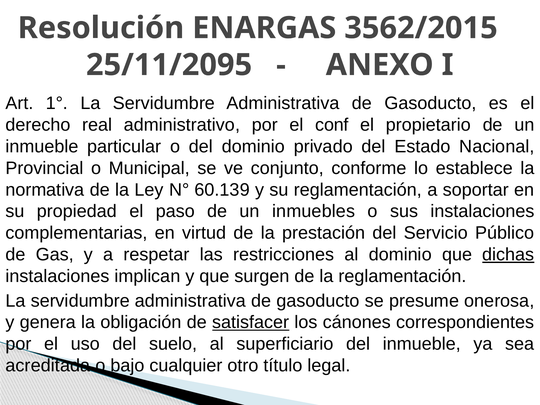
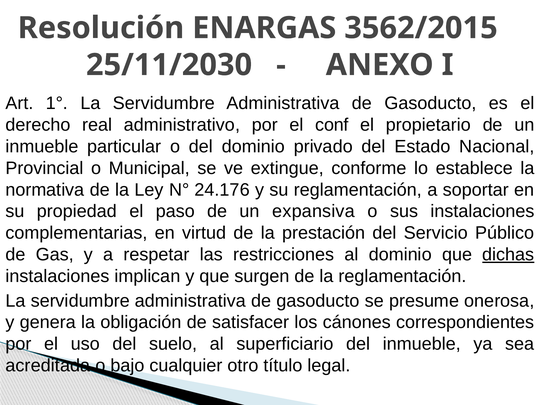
25/11/2095: 25/11/2095 -> 25/11/2030 (169, 65)
conjunto: conjunto -> extingue (287, 168)
60.139: 60.139 -> 24.176 (222, 190)
inmuebles: inmuebles -> expansiva (314, 211)
satisfacer underline: present -> none (251, 322)
